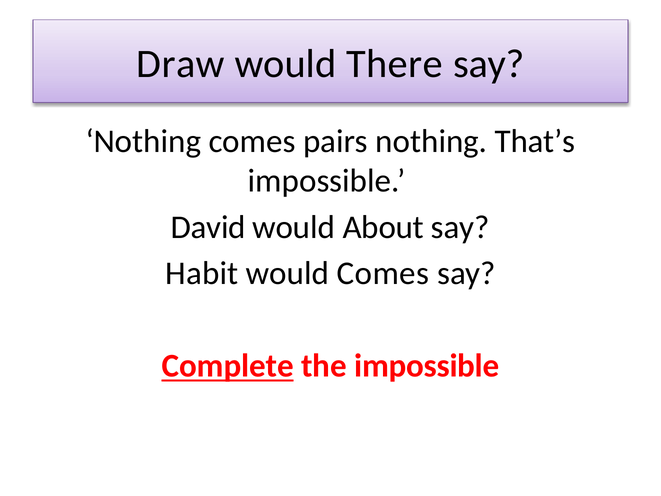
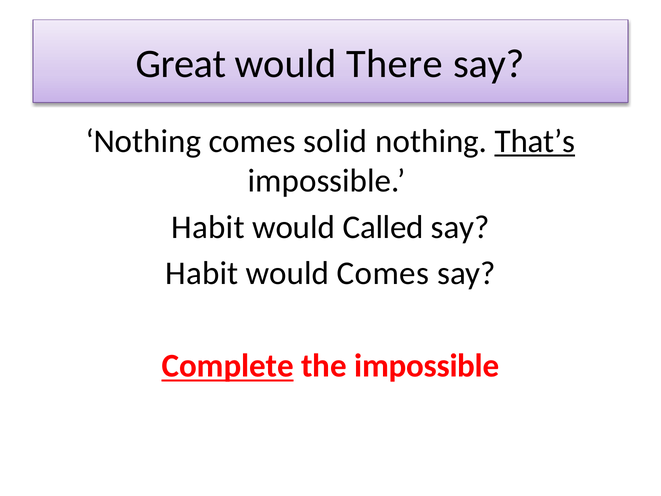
Draw: Draw -> Great (181, 64)
pairs: pairs -> solid (335, 141)
That’s underline: none -> present (535, 141)
David: David -> Habit (208, 227)
About: About -> Called (383, 227)
